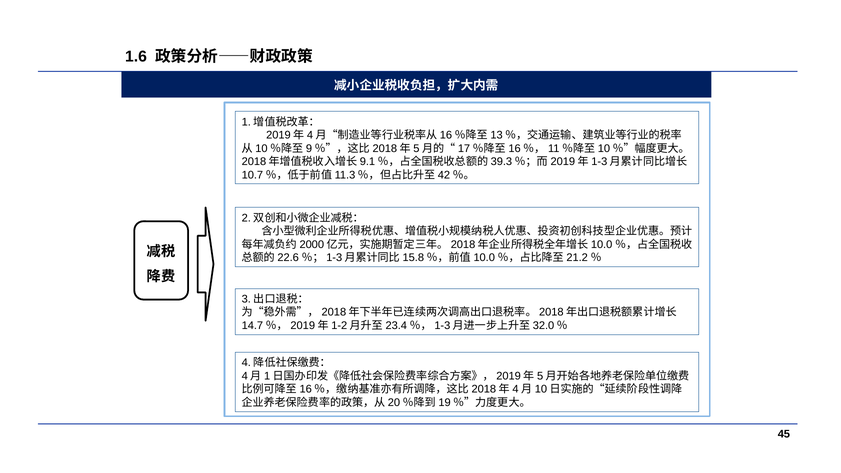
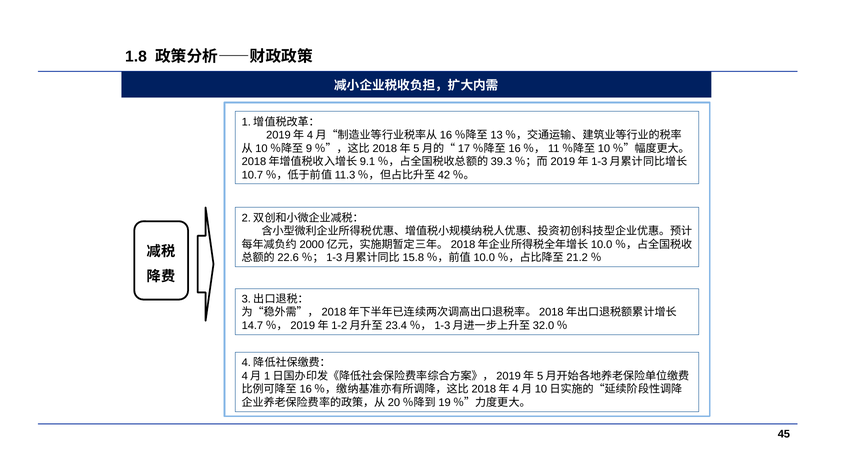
1.6: 1.6 -> 1.8 (136, 57)
